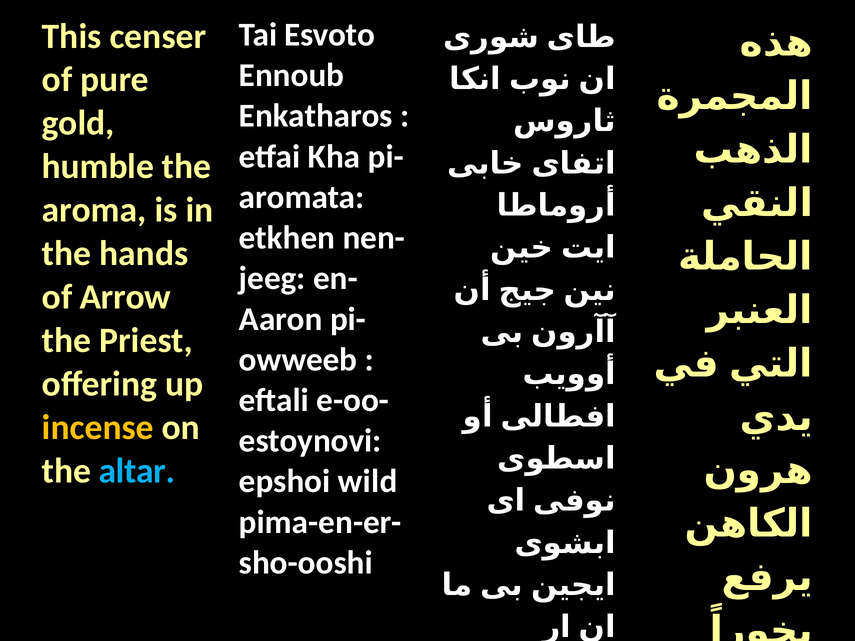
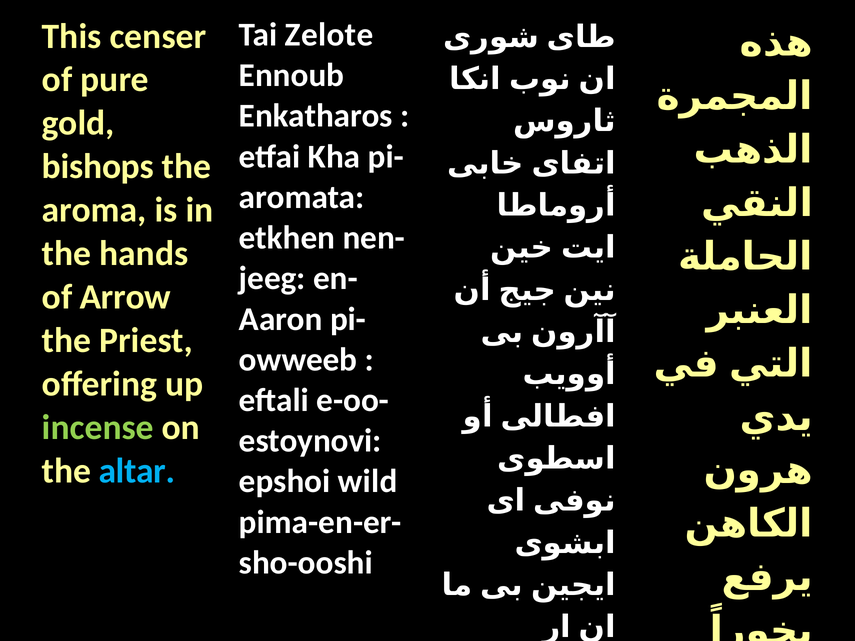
Esvoto: Esvoto -> Zelote (329, 35)
humble: humble -> bishops (98, 167)
incense colour: yellow -> light green (98, 428)
